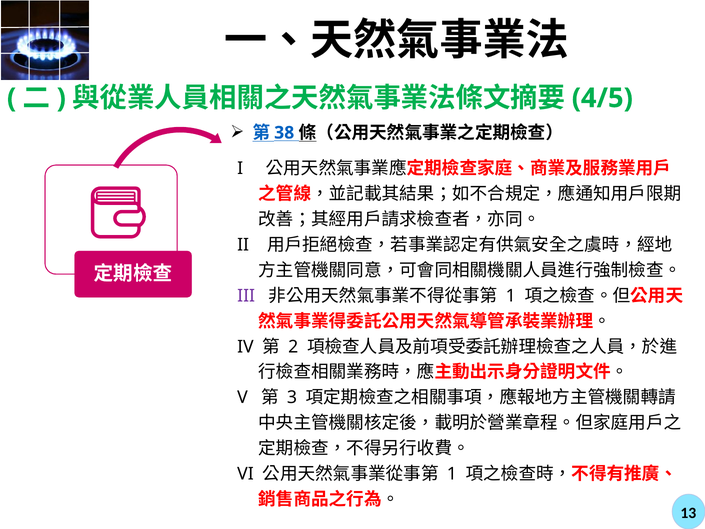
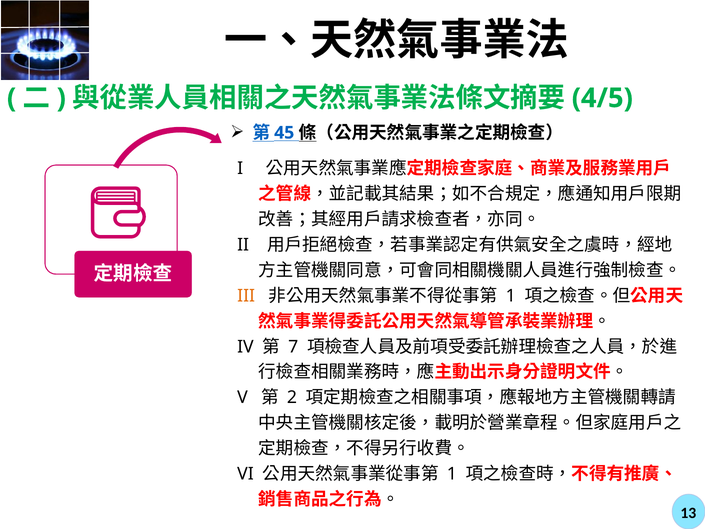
38: 38 -> 45 (284, 133)
III colour: purple -> orange (246, 296)
2: 2 -> 7 (293, 347)
3: 3 -> 2 (292, 397)
